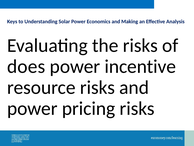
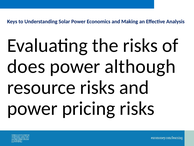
incentive: incentive -> although (140, 66)
